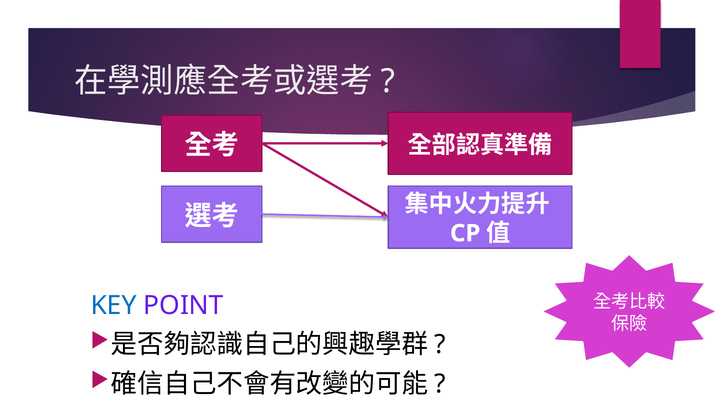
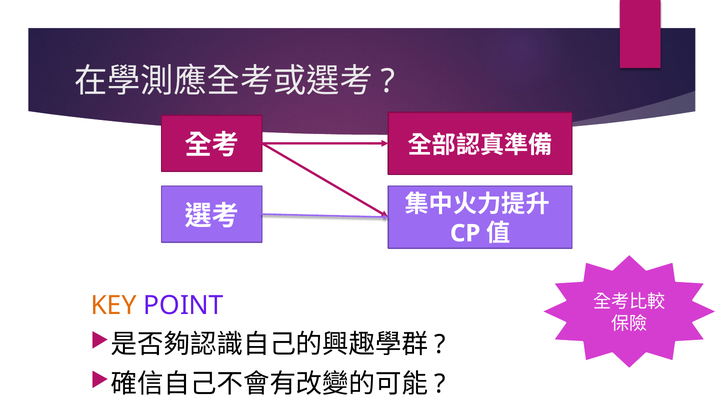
KEY colour: blue -> orange (114, 305)
